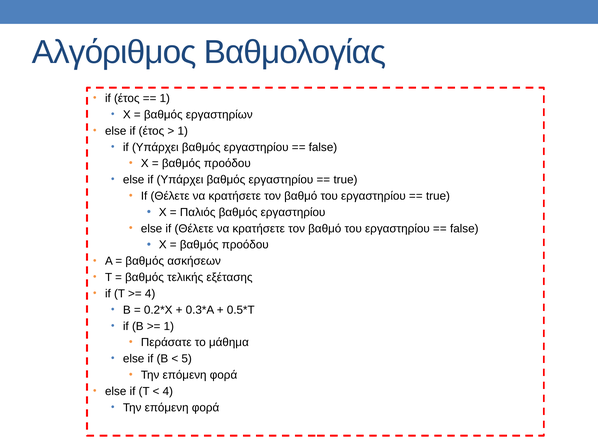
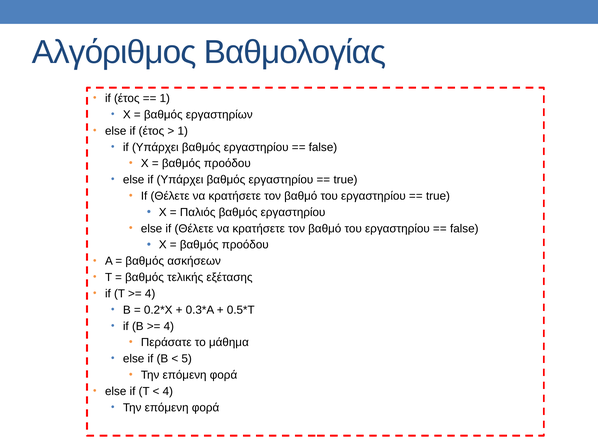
1: 1 -> 4 (169, 327)
